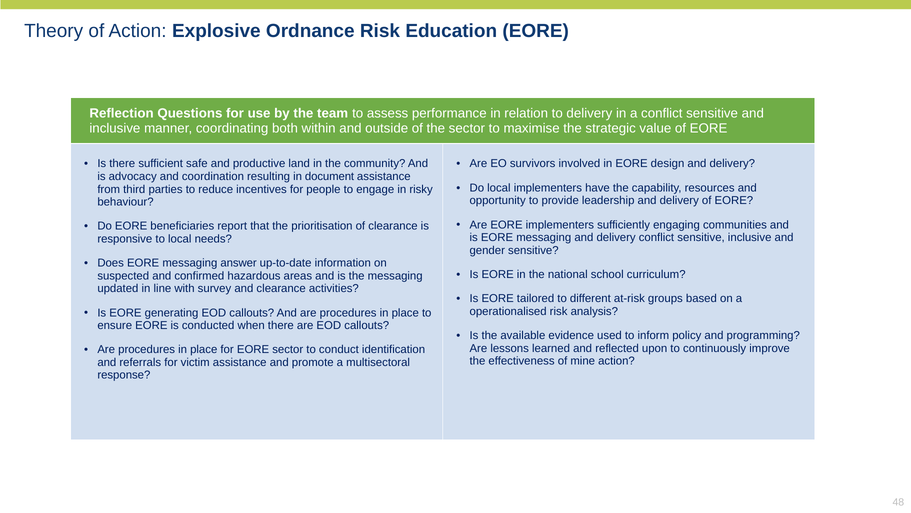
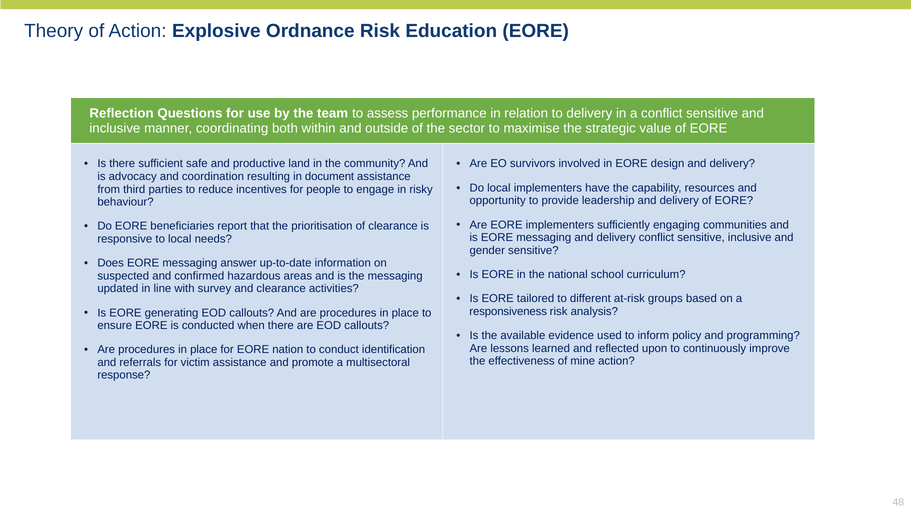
operationalised: operationalised -> responsiveness (508, 311)
EORE sector: sector -> nation (288, 349)
